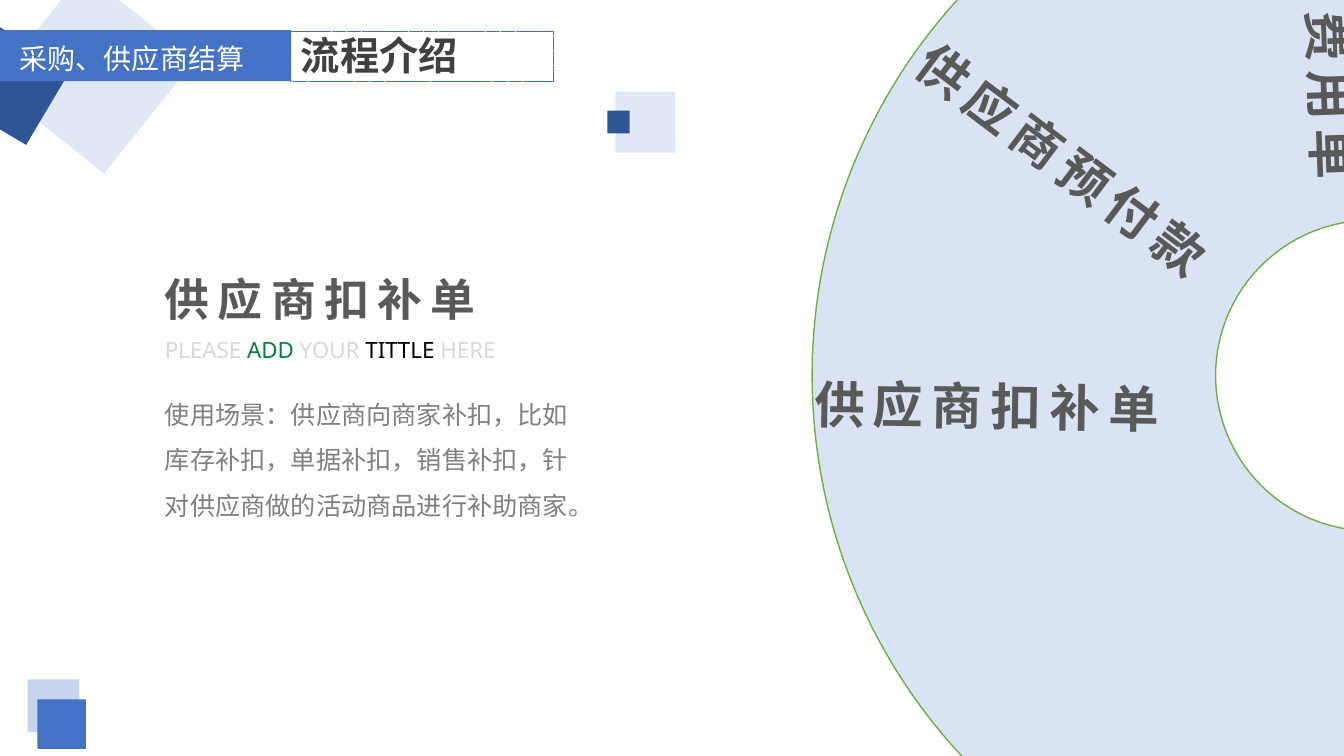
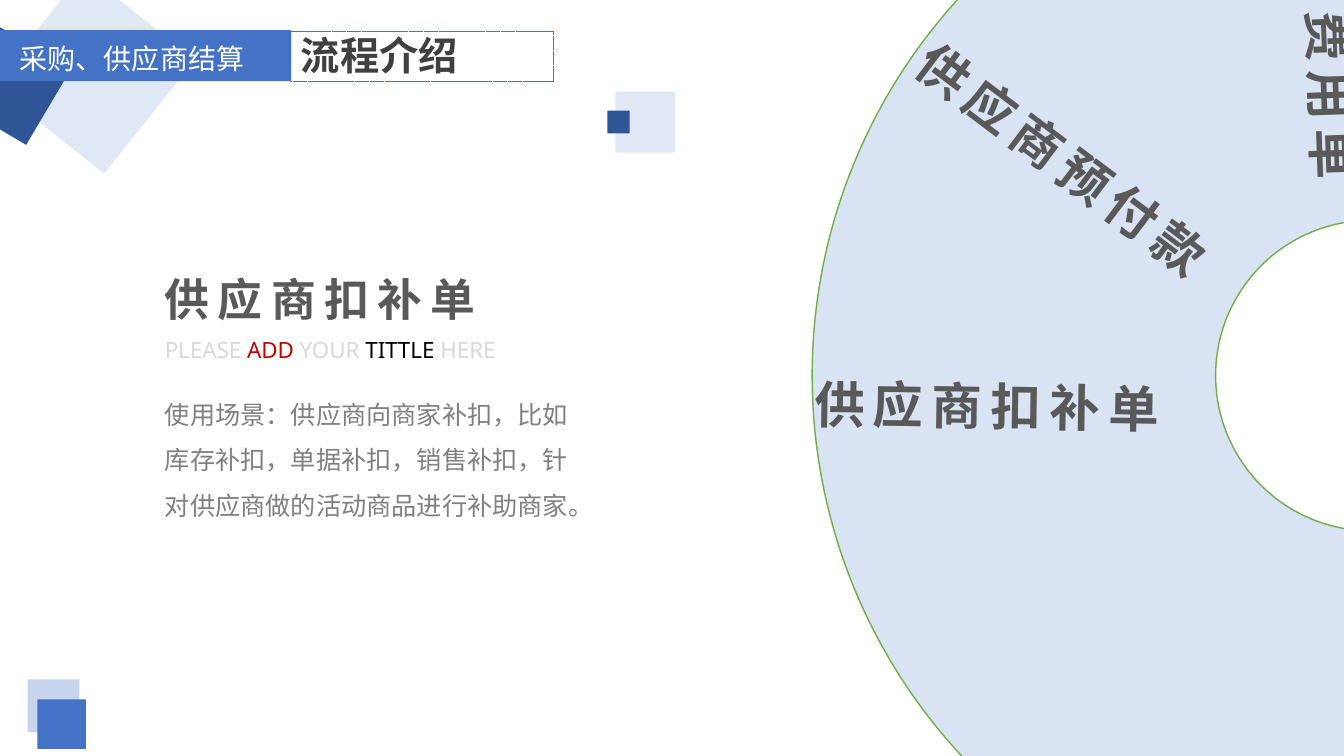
ADD colour: green -> red (270, 351)
